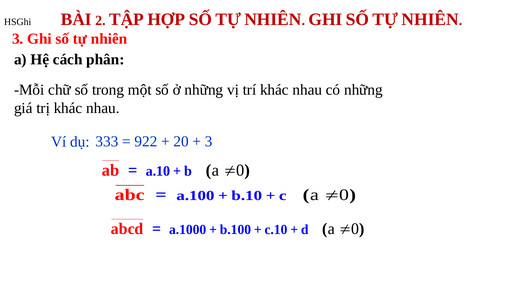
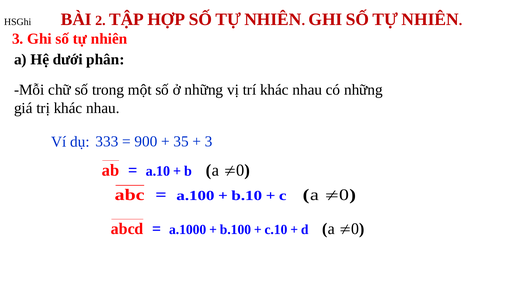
cách: cách -> dưới (68, 60)
922: 922 -> 900 (146, 142)
20: 20 -> 35 (181, 142)
